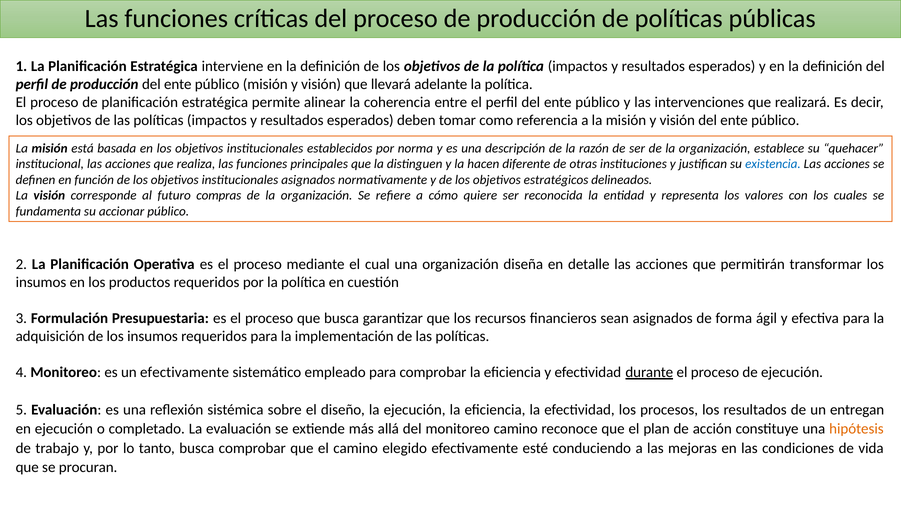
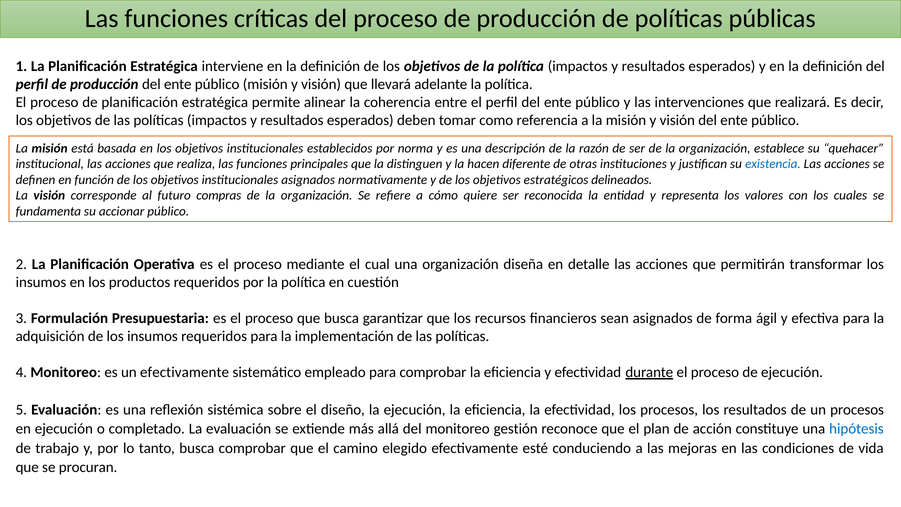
un entregan: entregan -> procesos (857, 409)
monitoreo camino: camino -> gestión (516, 429)
hipótesis colour: orange -> blue (856, 429)
